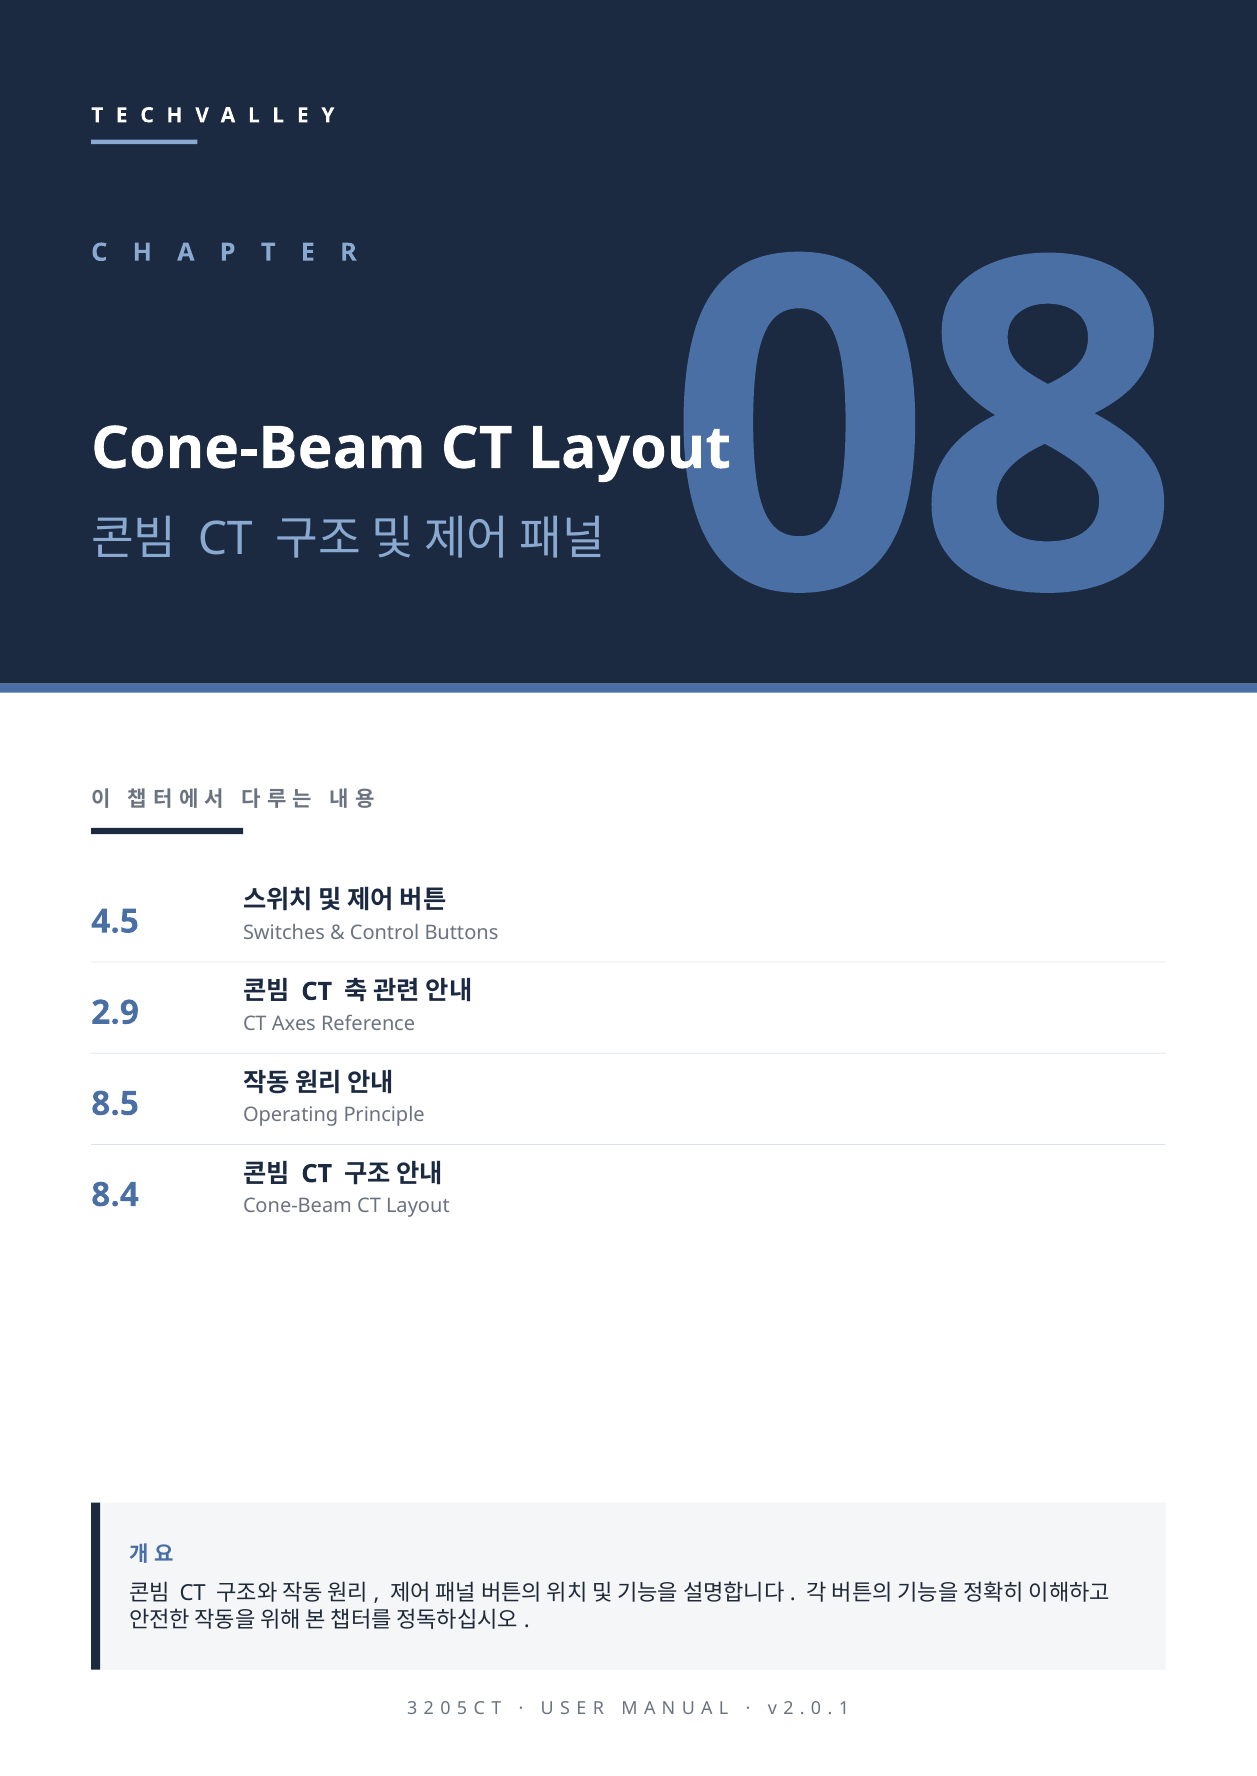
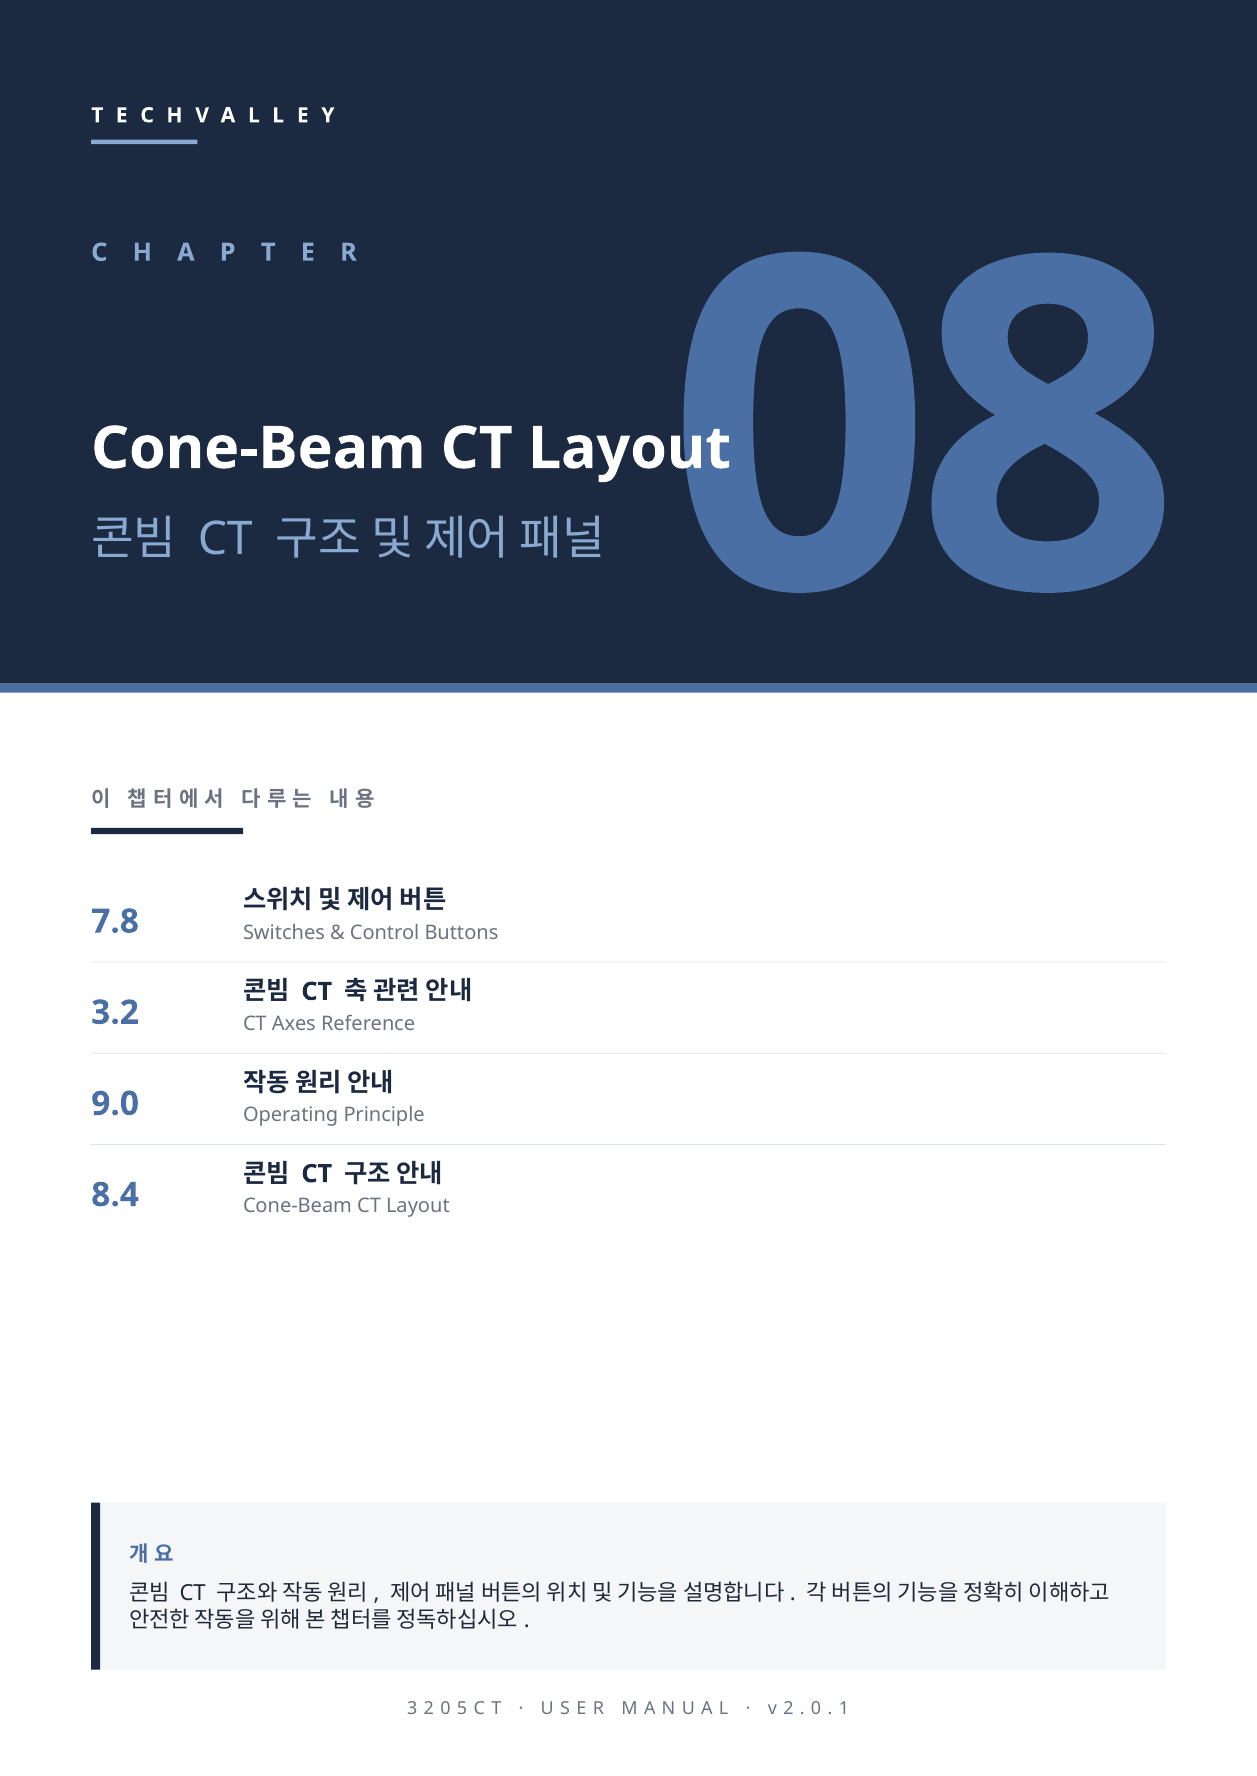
4.5: 4.5 -> 7.8 (115, 922)
2.9: 2.9 -> 3.2 (115, 1013)
8.5: 8.5 -> 9.0 (115, 1104)
